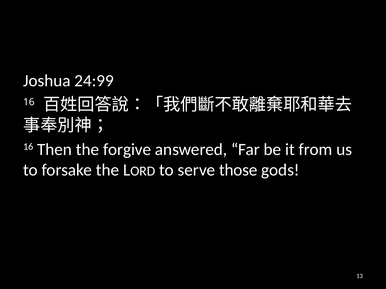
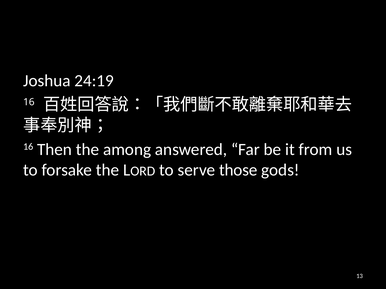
24:99: 24:99 -> 24:19 (94, 81)
forgive: forgive -> among (127, 150)
